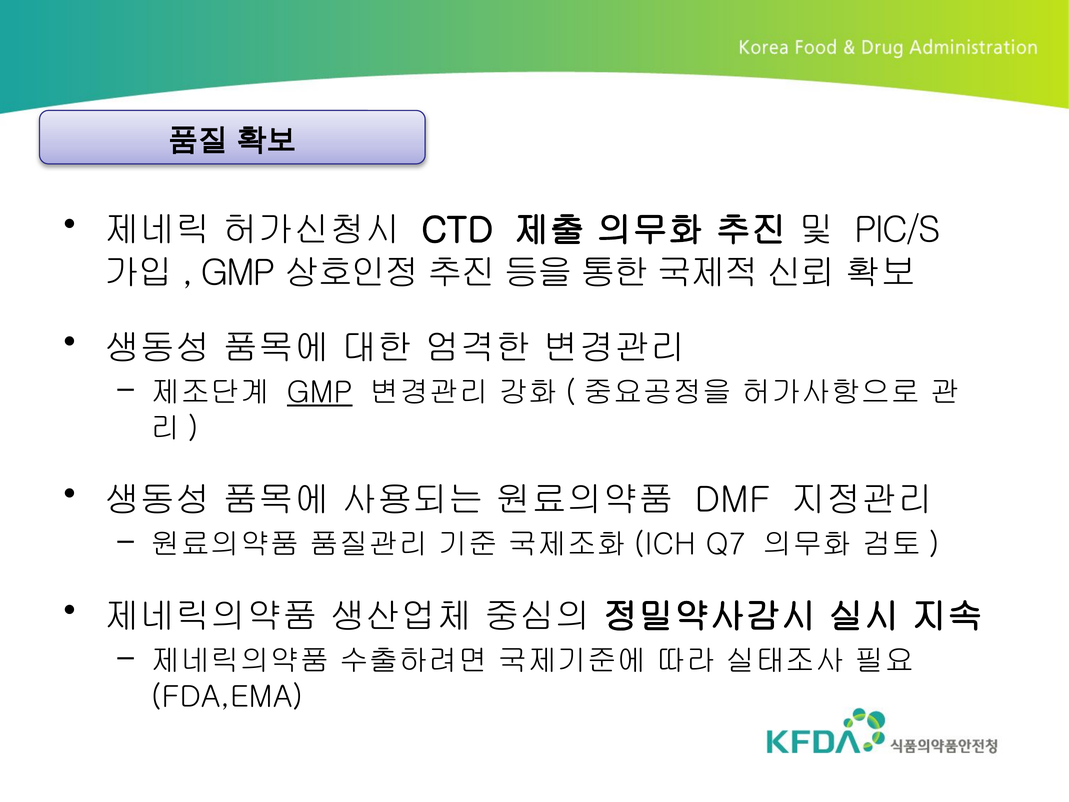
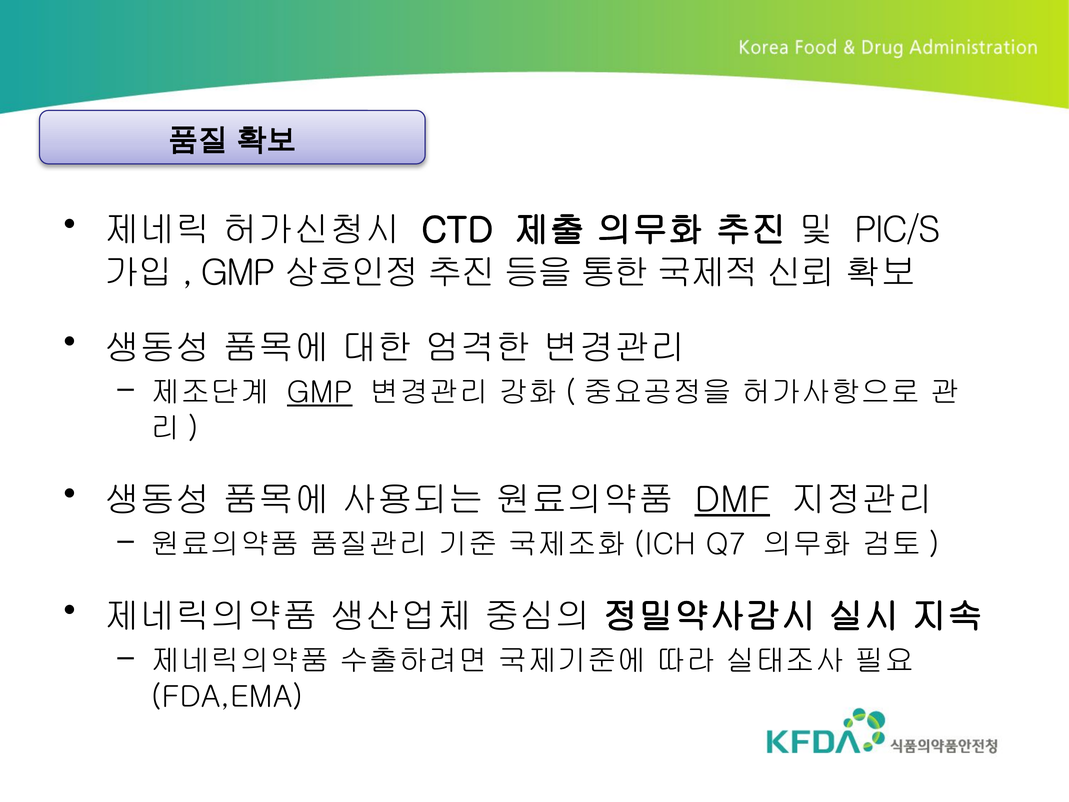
DMF underline: none -> present (732, 500)
